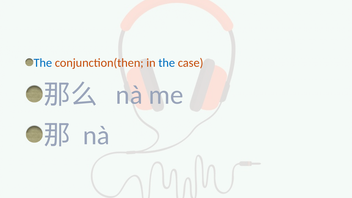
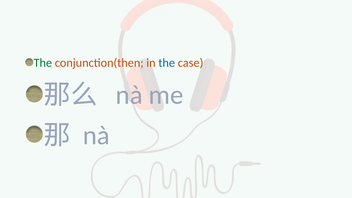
The colour: blue -> green (43, 63)
